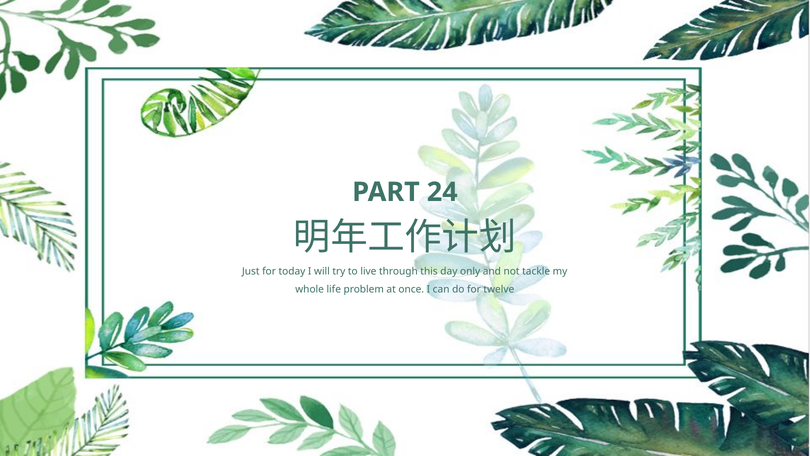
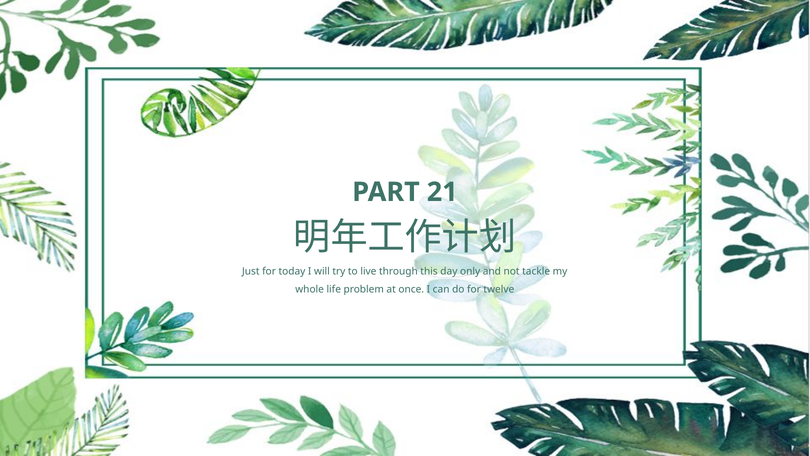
24: 24 -> 21 (442, 192)
